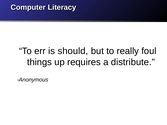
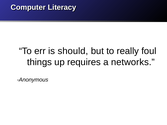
distribute: distribute -> networks (133, 62)
